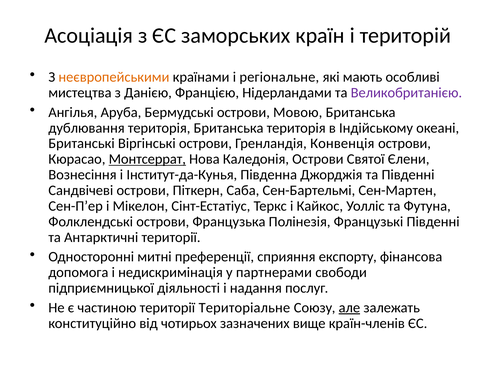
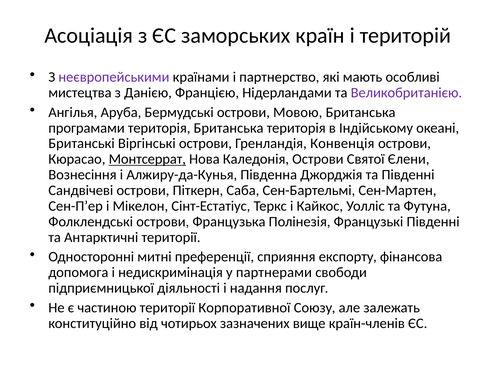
неєвропейськими colour: orange -> purple (114, 77)
регіональне: регіональне -> партнерство (279, 77)
дублювання: дублювання -> програмами (87, 128)
Інститут-да-Кунья: Інститут-да-Кунья -> Алжиру-да-Кунья (182, 175)
Територіальне: Територіальне -> Корпоративної (244, 308)
але underline: present -> none (349, 308)
